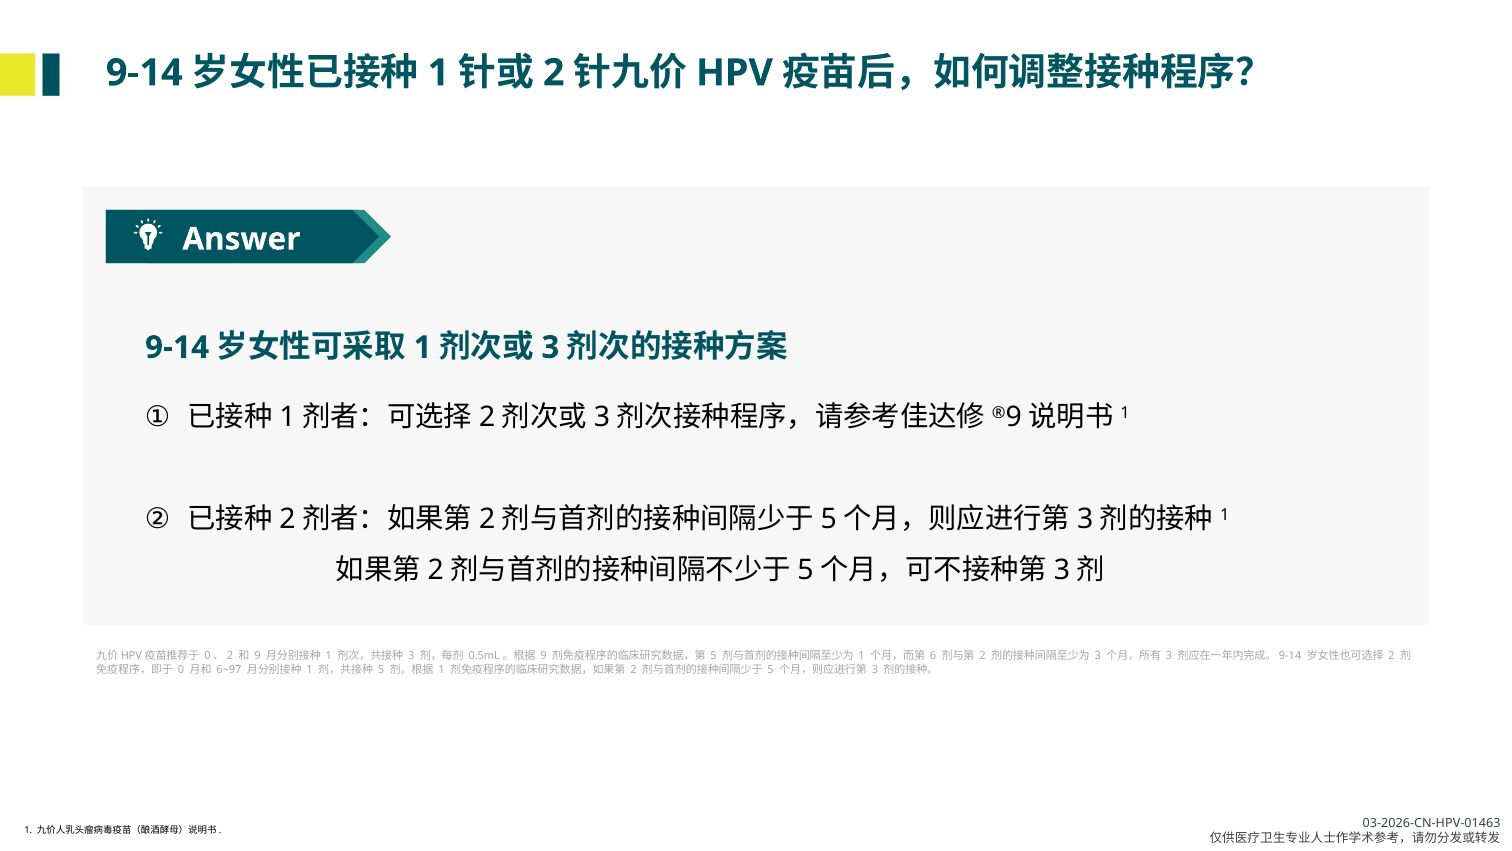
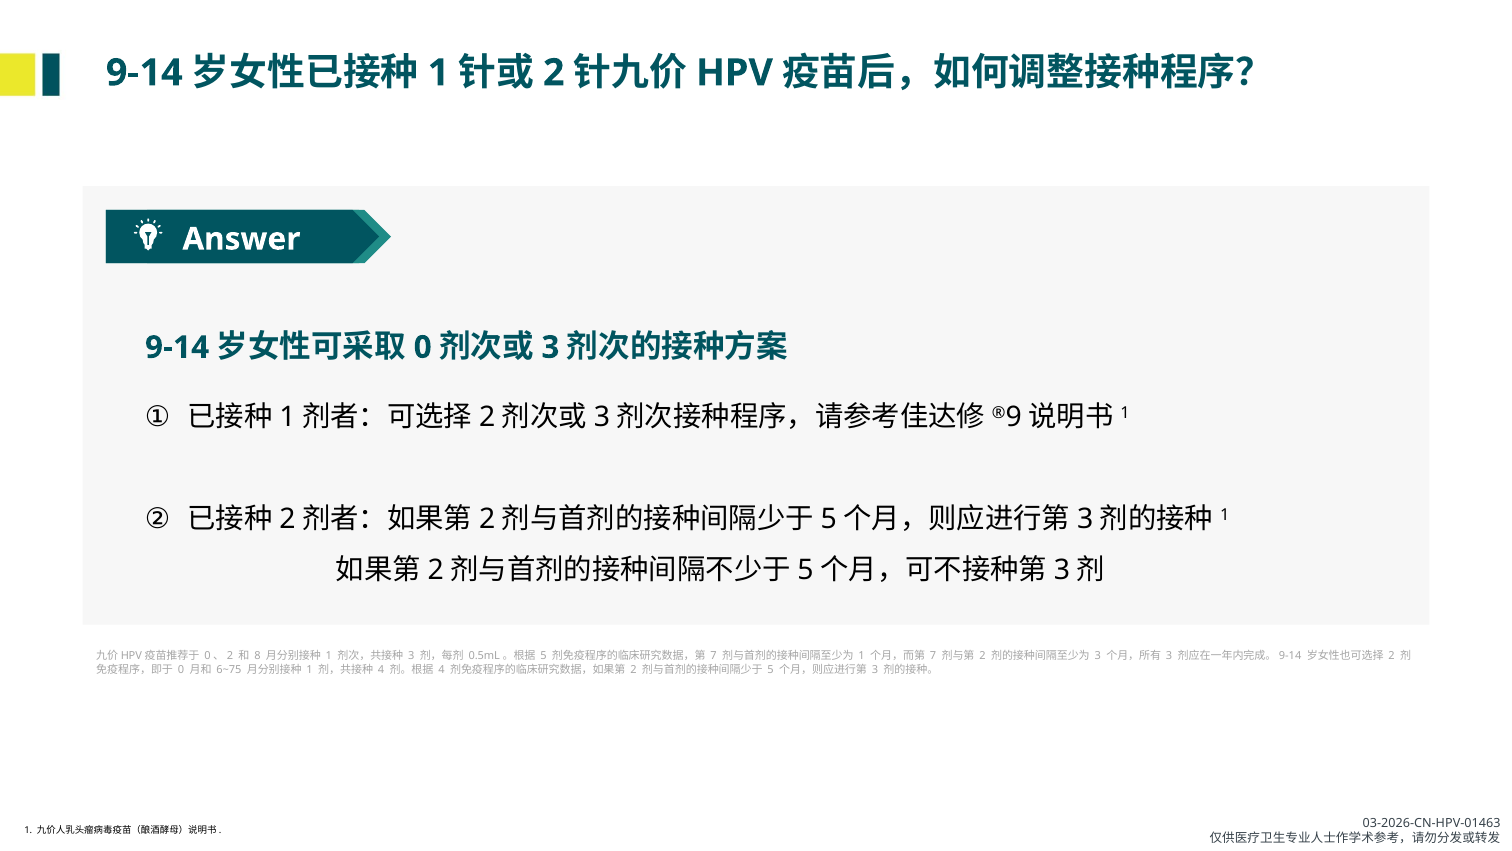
1: 1 -> 0 (423, 347)
9: 9 -> 8 (257, 656)
9: 9 -> 5 (543, 656)
5: 5 -> 7 (714, 656)
6: 6 -> 7 (933, 656)
6~97: 6~97 -> 6~75 (229, 669)
5: 5 -> 4 (381, 669)
1: 1 -> 4 (441, 669)
